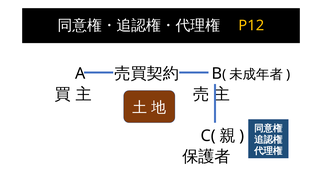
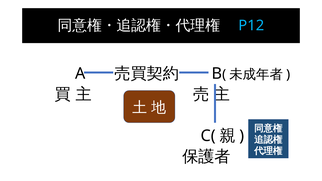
P12 colour: yellow -> light blue (251, 26)
